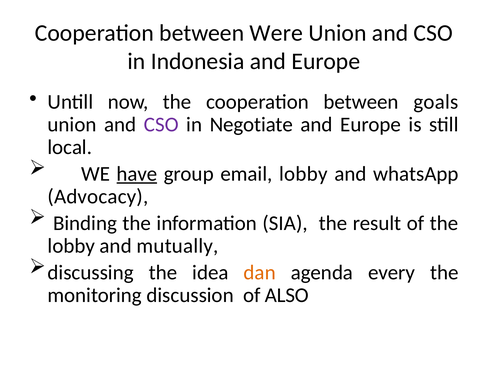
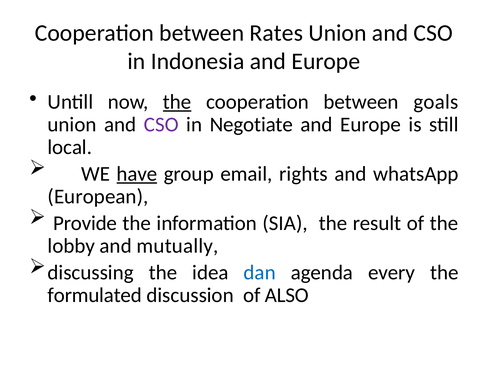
Were: Were -> Rates (276, 33)
the underline: none -> present (177, 102)
email lobby: lobby -> rights (303, 174)
Advocacy: Advocacy -> European (98, 197)
Binding: Binding -> Provide (85, 223)
dan colour: orange -> blue (260, 273)
monitoring: monitoring -> formulated (95, 295)
